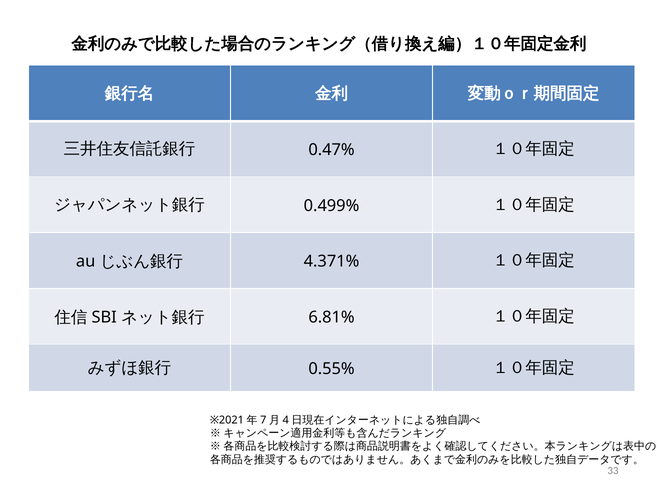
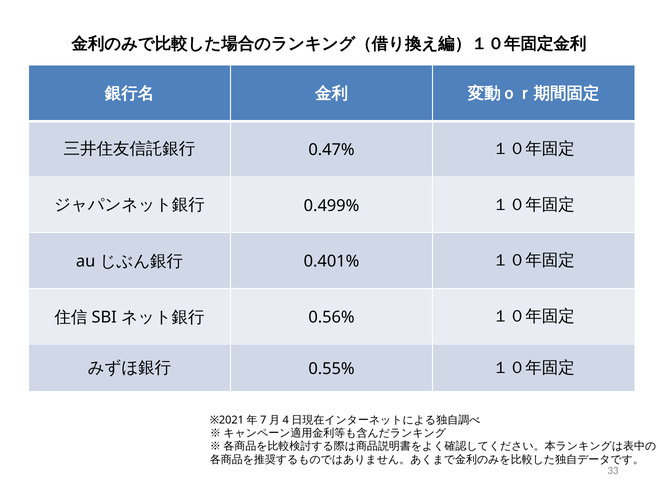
4.371%: 4.371% -> 0.401% (332, 262)
6.81%: 6.81% -> 0.56% (332, 318)
